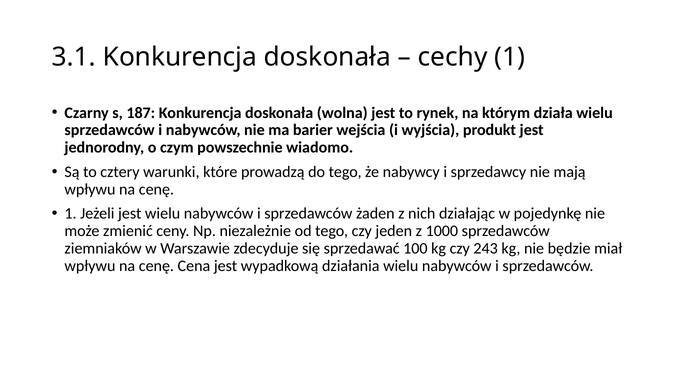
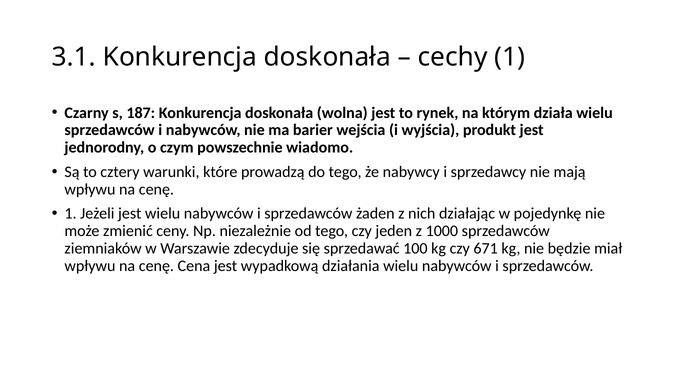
243: 243 -> 671 (486, 248)
